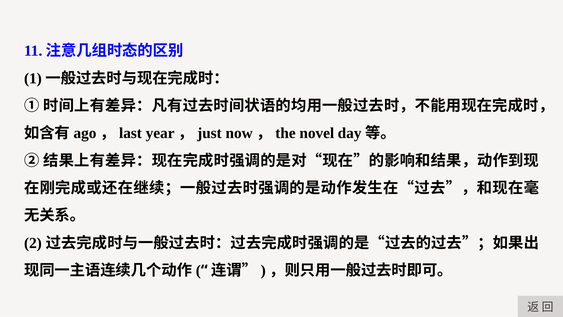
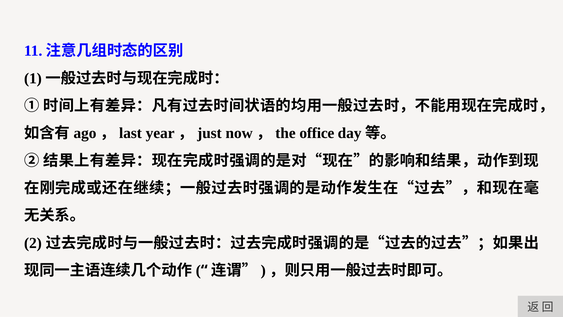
novel: novel -> office (317, 133)
